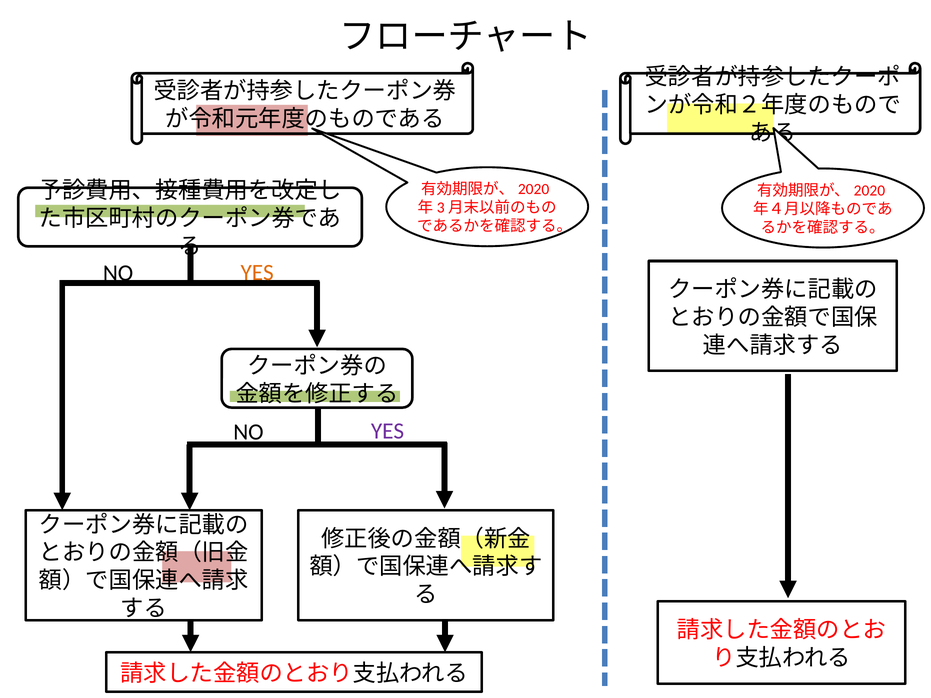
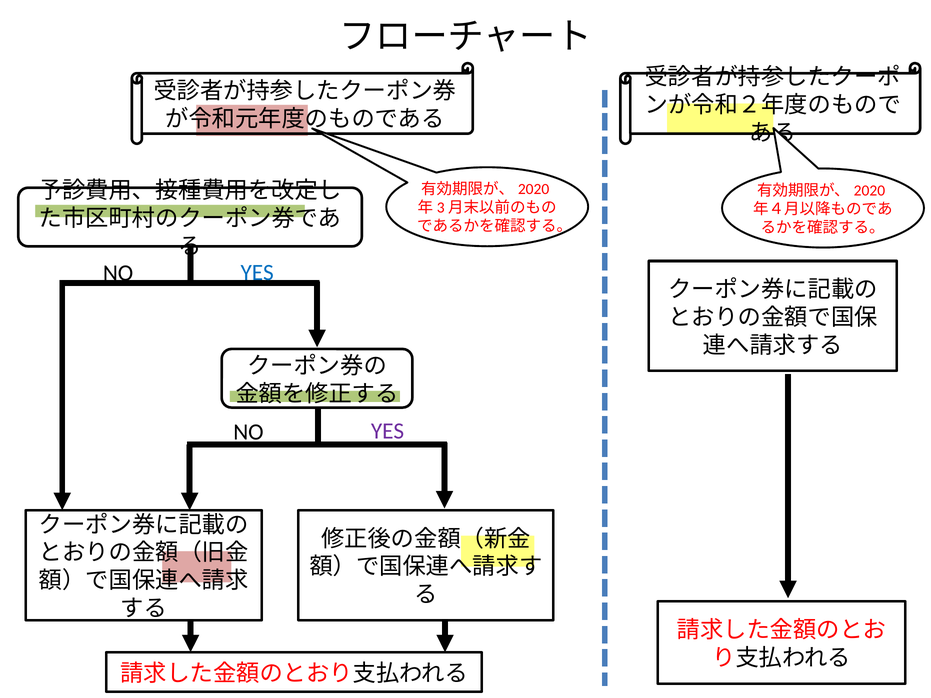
YES colour: orange -> blue (257, 272)
